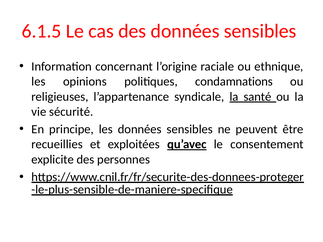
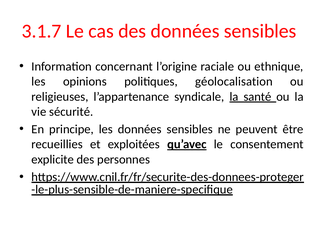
6.1.5: 6.1.5 -> 3.1.7 (42, 31)
condamnations: condamnations -> géolocalisation (234, 82)
